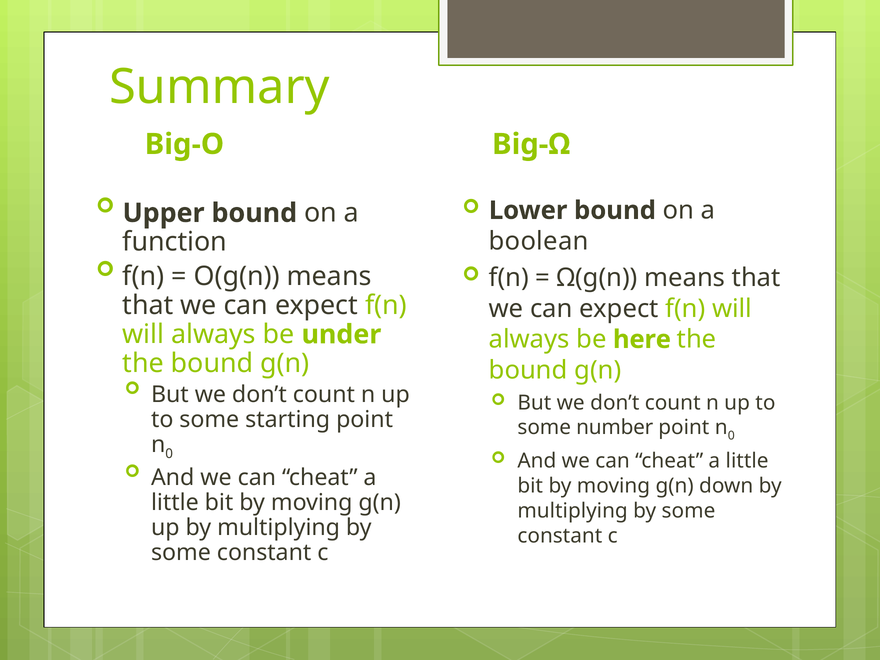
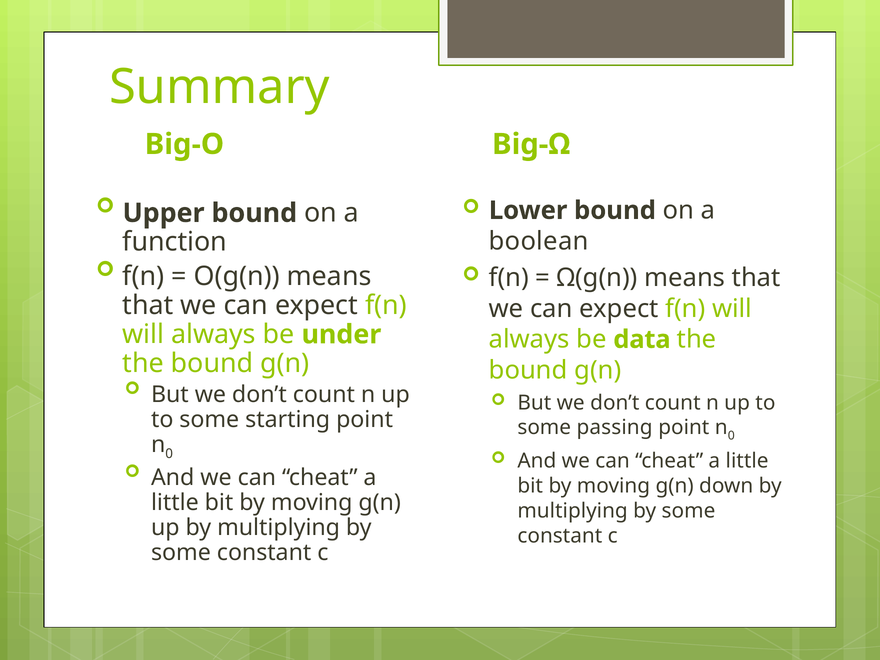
here: here -> data (642, 339)
number: number -> passing (615, 428)
